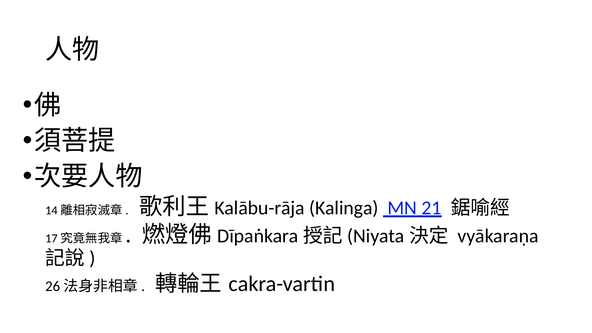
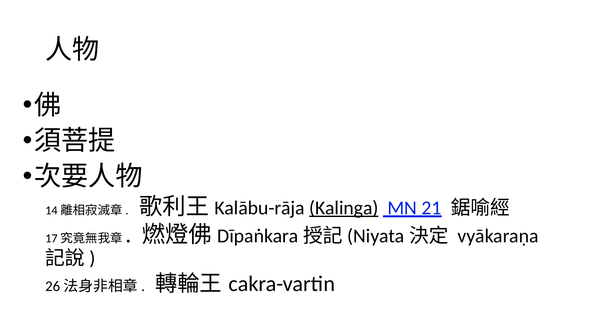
Kalinga underline: none -> present (344, 208)
